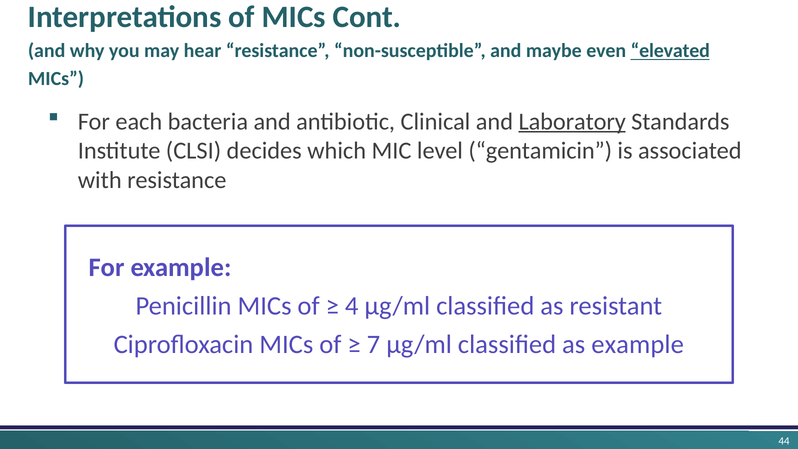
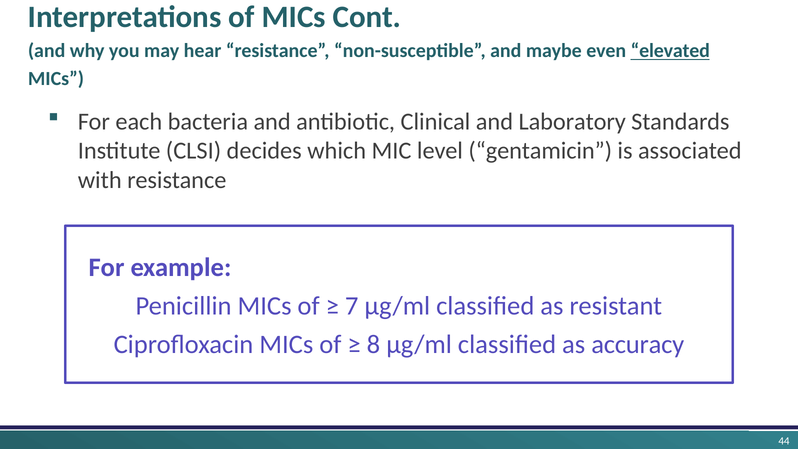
Laboratory underline: present -> none (572, 121)
4: 4 -> 7 (352, 306)
7: 7 -> 8 (373, 345)
as example: example -> accuracy (638, 345)
